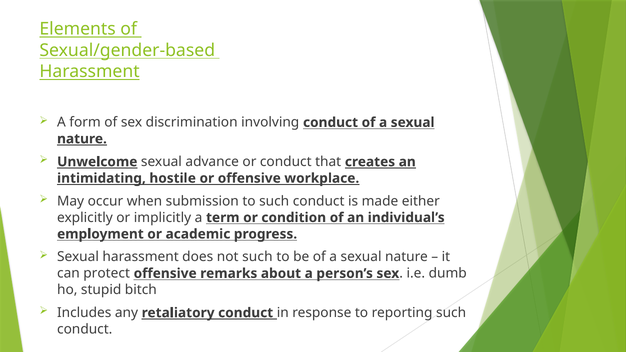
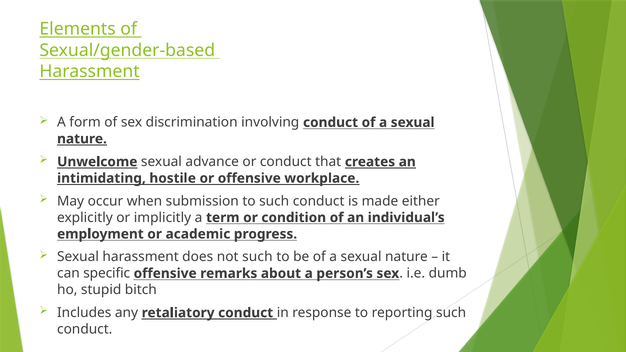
protect: protect -> specific (107, 273)
